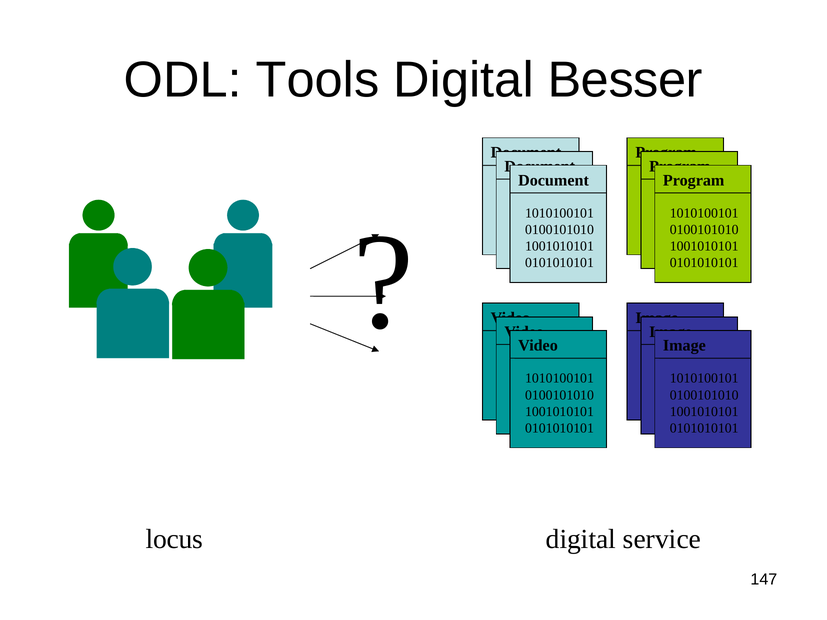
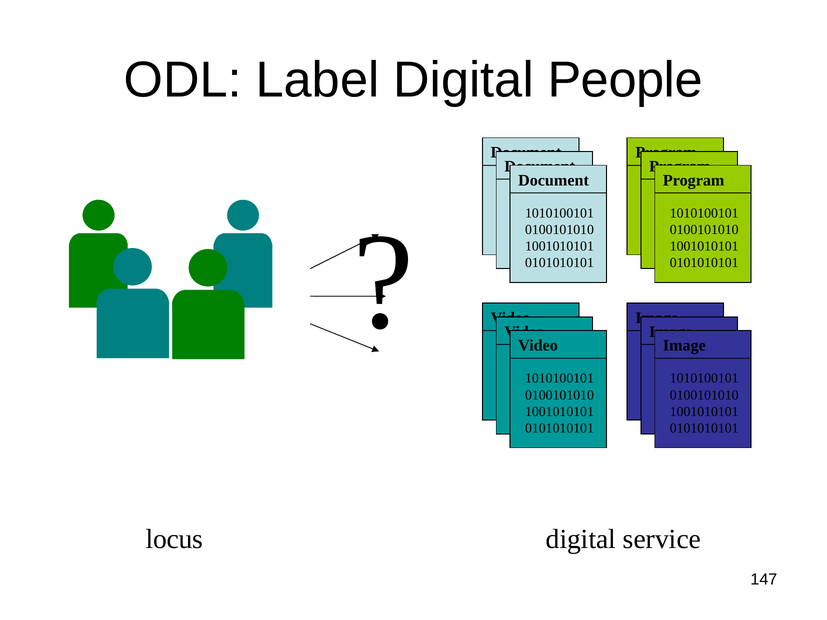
Tools: Tools -> Label (318, 80)
Besser: Besser -> People (625, 80)
